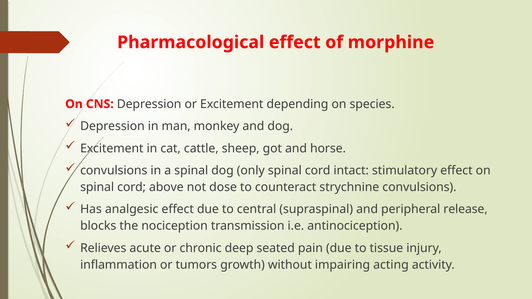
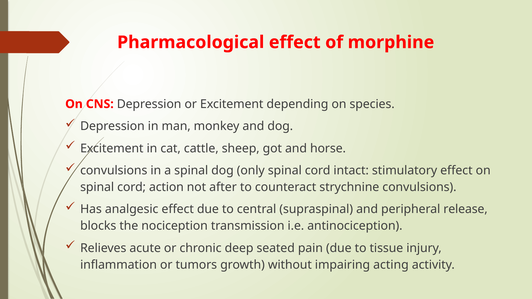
above: above -> action (166, 187)
dose: dose -> after (223, 187)
